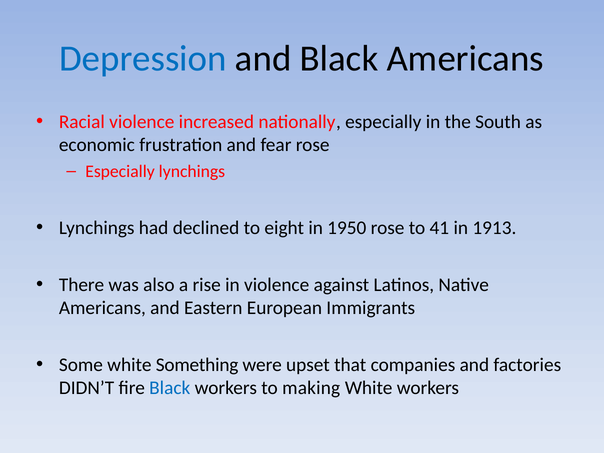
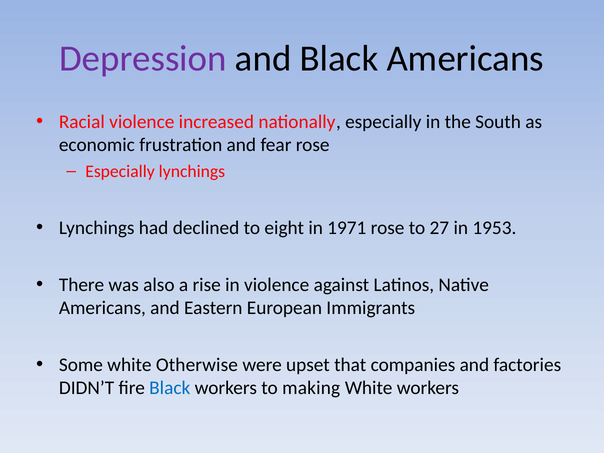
Depression colour: blue -> purple (143, 58)
1950: 1950 -> 1971 (347, 228)
41: 41 -> 27 (439, 228)
1913: 1913 -> 1953 (494, 228)
Something: Something -> Otherwise (197, 365)
